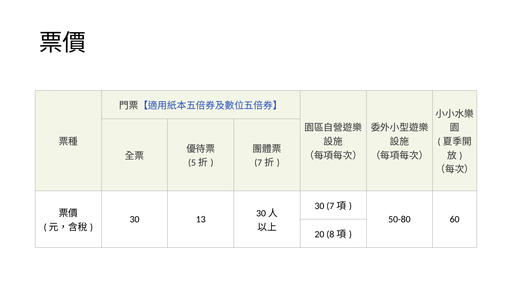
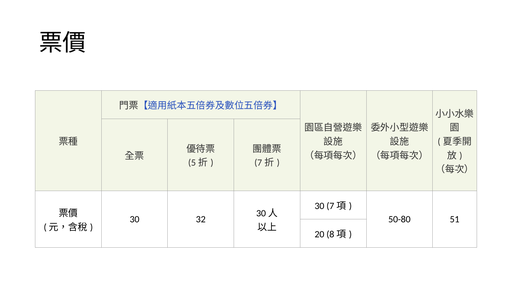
13: 13 -> 32 (201, 219)
60: 60 -> 51 (455, 219)
